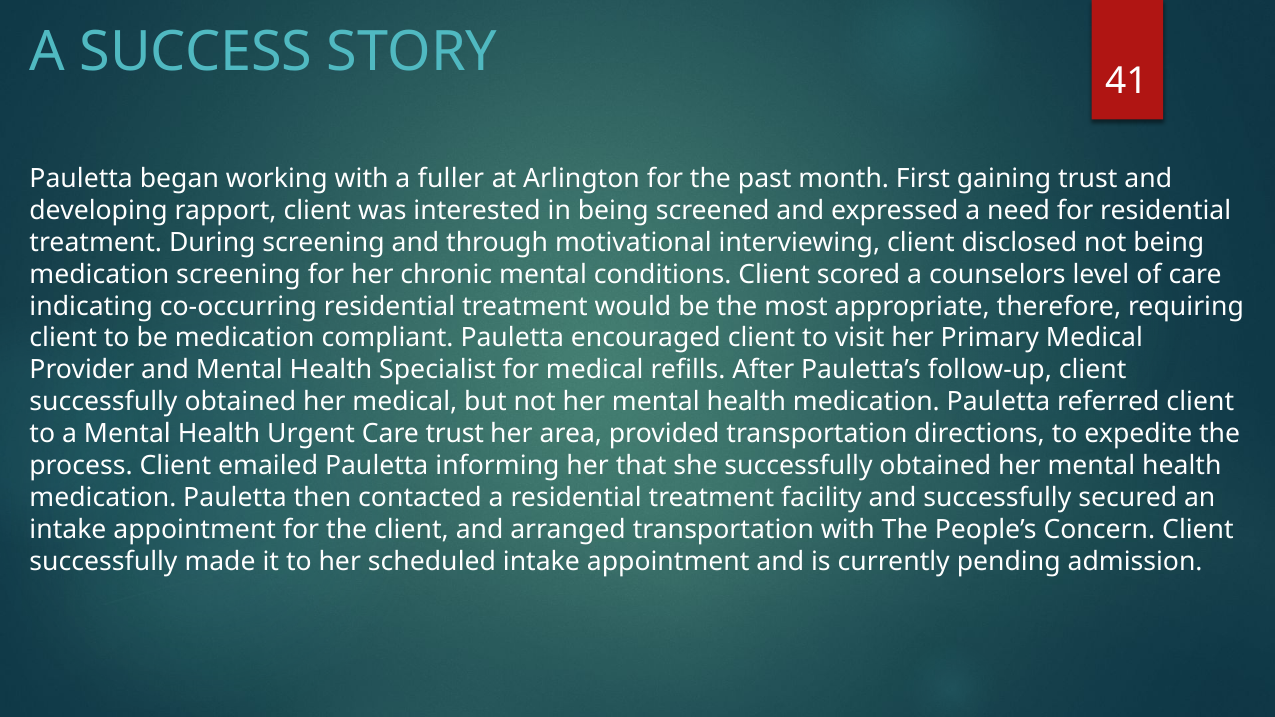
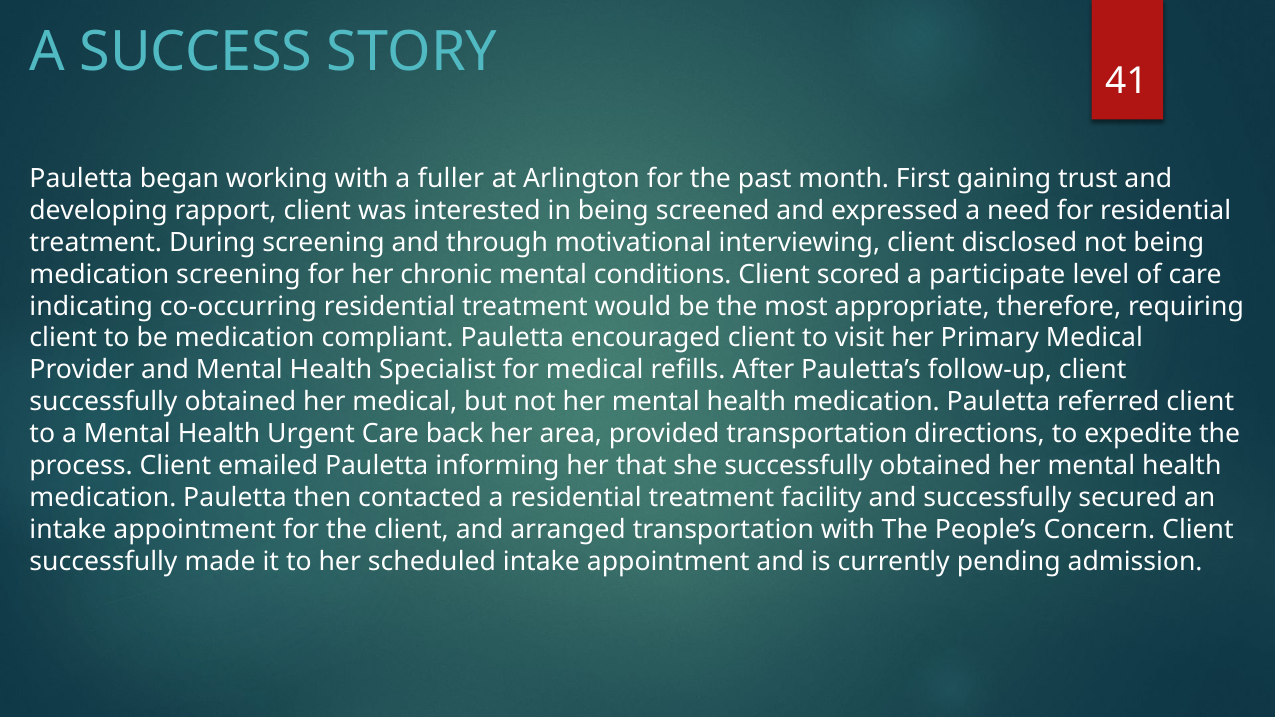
counselors: counselors -> participate (997, 274)
Care trust: trust -> back (455, 434)
